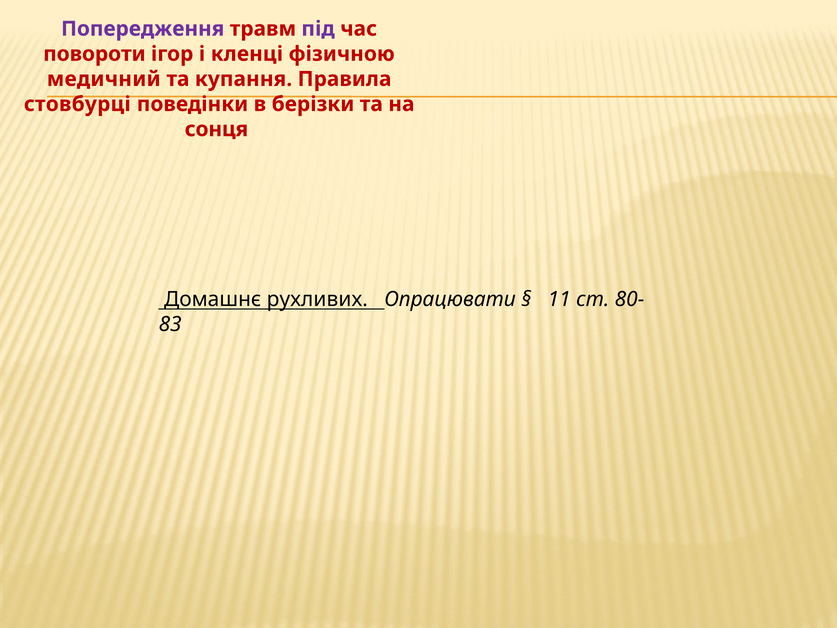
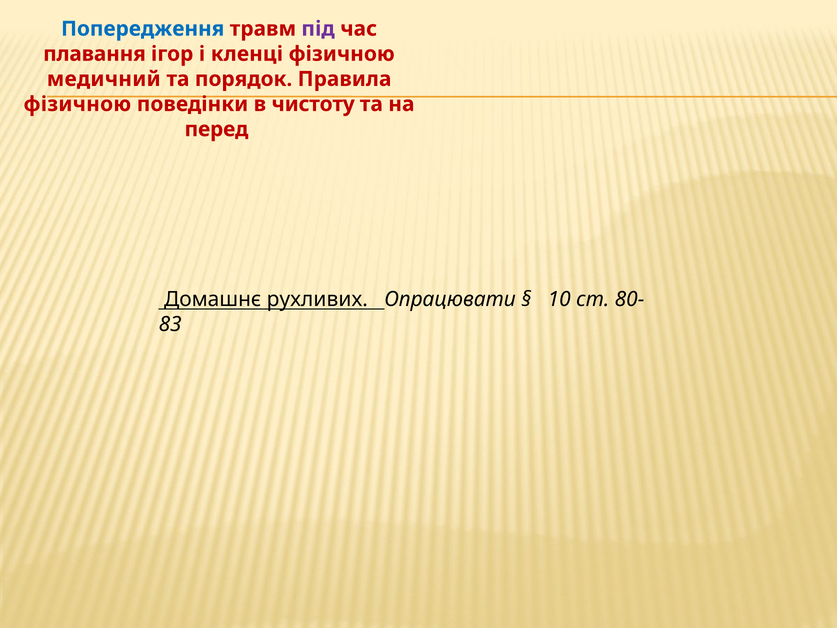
Попередження colour: purple -> blue (143, 29)
повороти: повороти -> плавання (94, 54)
купання: купання -> порядок (244, 79)
стовбурці: стовбурці -> фізичною (77, 104)
берізки: берізки -> чистоту (313, 104)
сонця: сонця -> перед (216, 129)
11: 11 -> 10 (559, 299)
